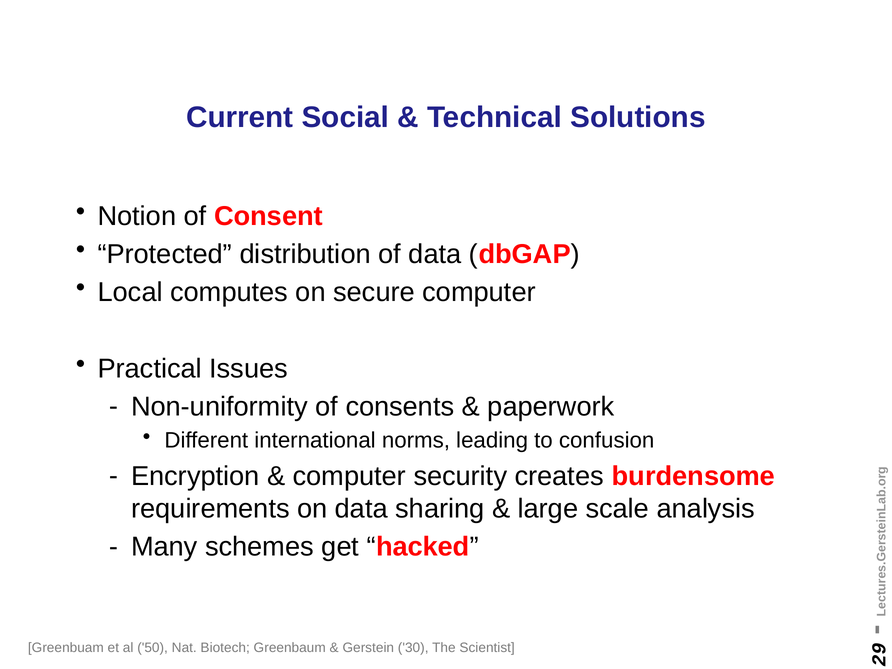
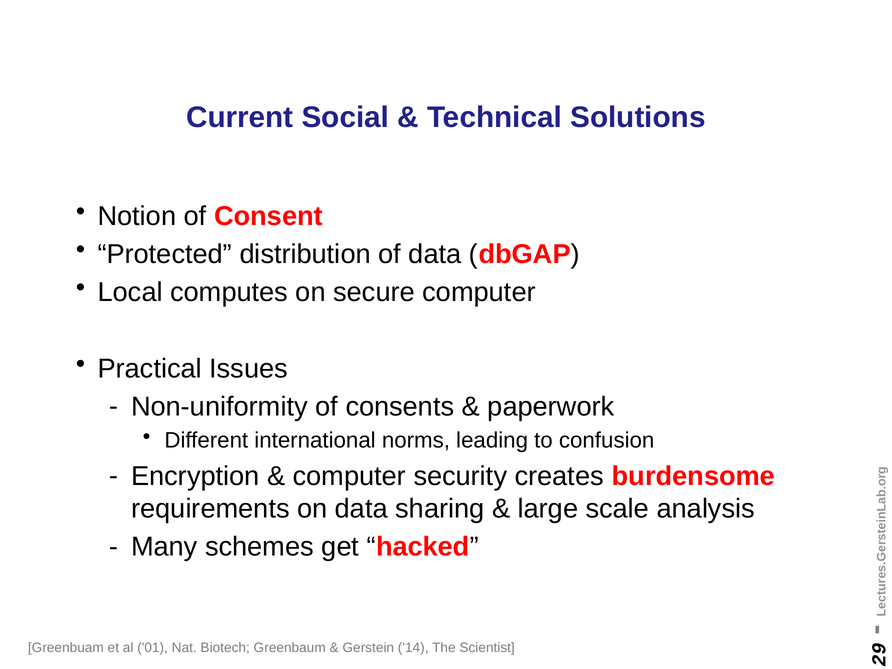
50: 50 -> 01 (153, 648)
30: 30 -> 14 (413, 648)
